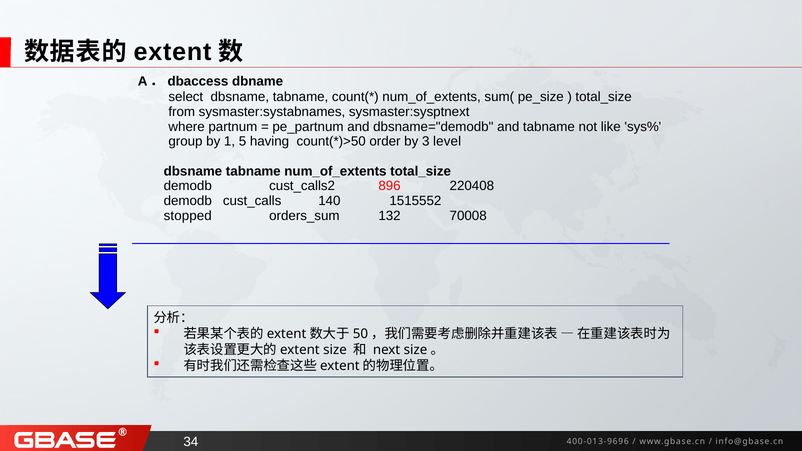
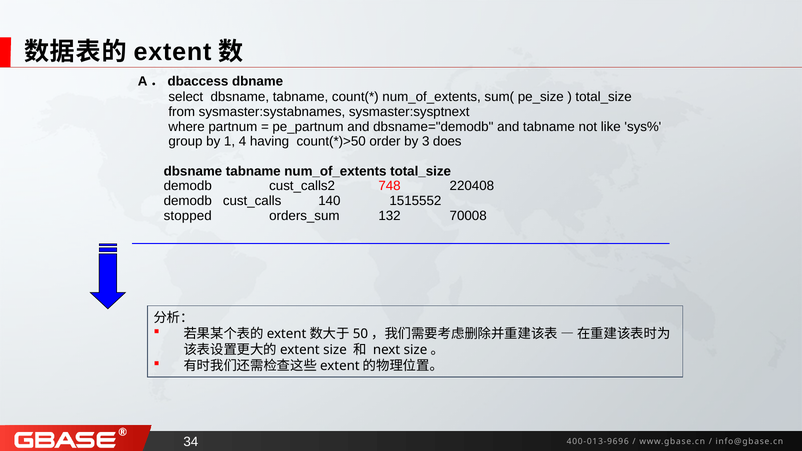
5: 5 -> 4 (242, 142)
level: level -> does (447, 142)
896: 896 -> 748 (390, 186)
